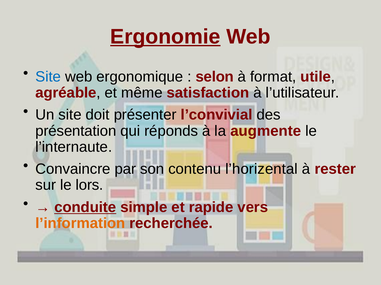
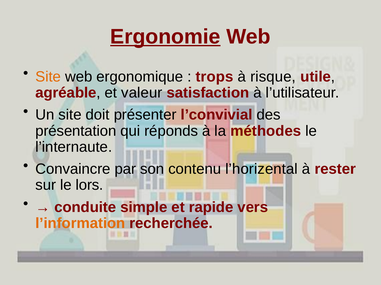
Site colour: blue -> orange (48, 77)
selon: selon -> trops (215, 77)
format: format -> risque (273, 77)
même: même -> valeur (142, 93)
augmente: augmente -> méthodes (266, 131)
conduite underline: present -> none (85, 208)
